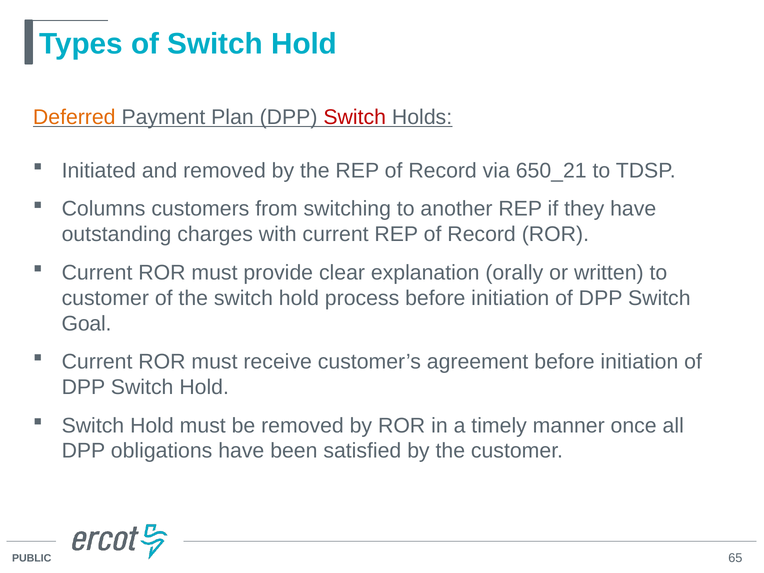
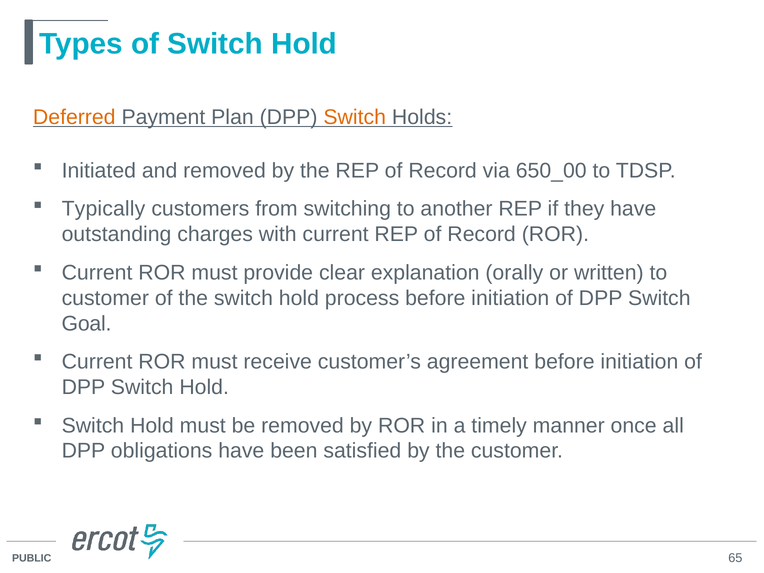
Switch colour: red -> orange (355, 117)
650_21: 650_21 -> 650_00 (551, 171)
Columns: Columns -> Typically (103, 209)
